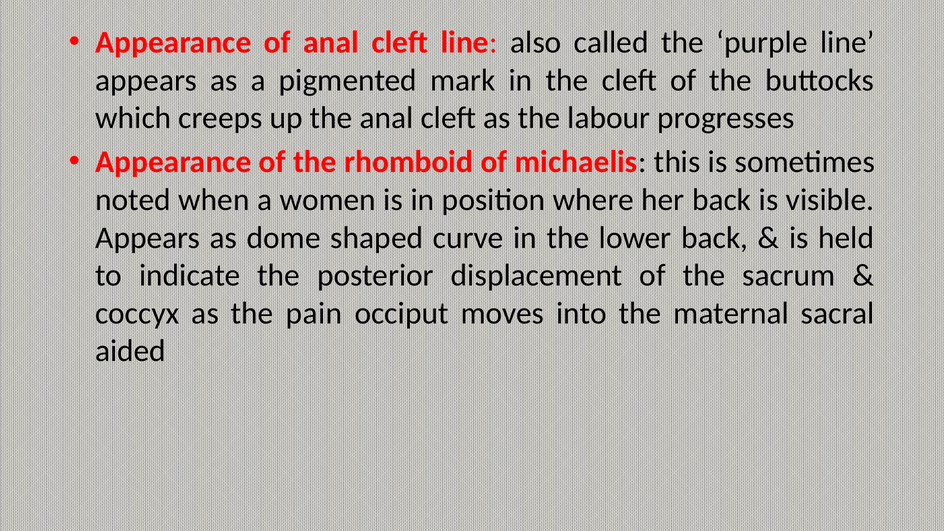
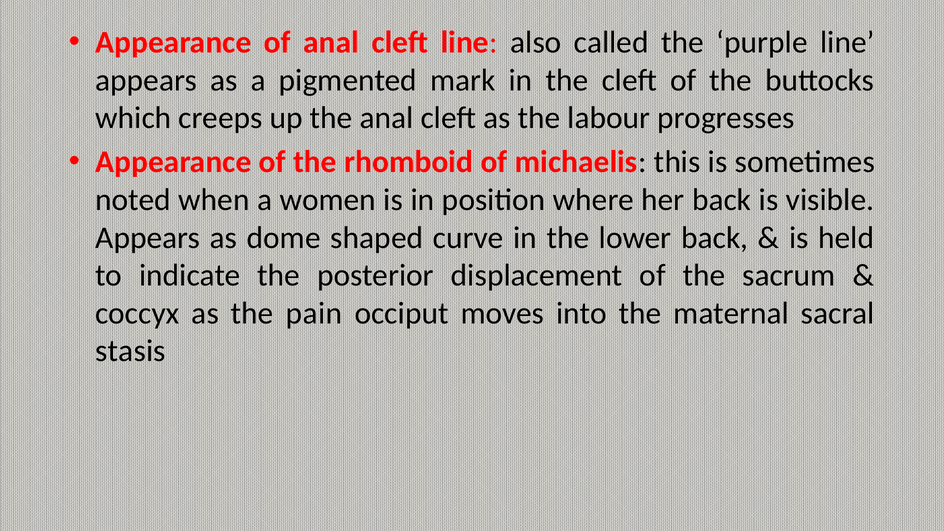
aided: aided -> stasis (131, 351)
